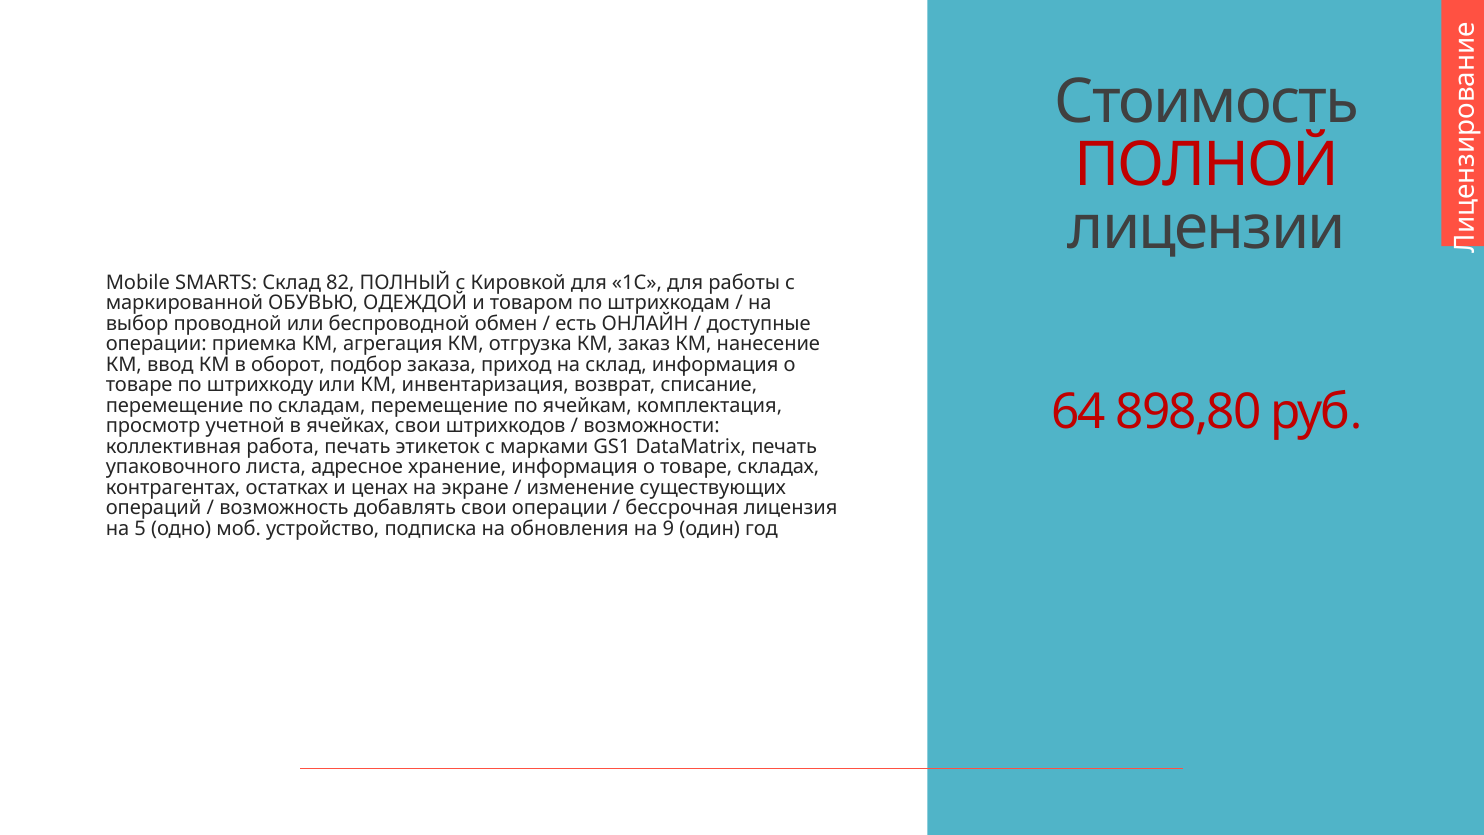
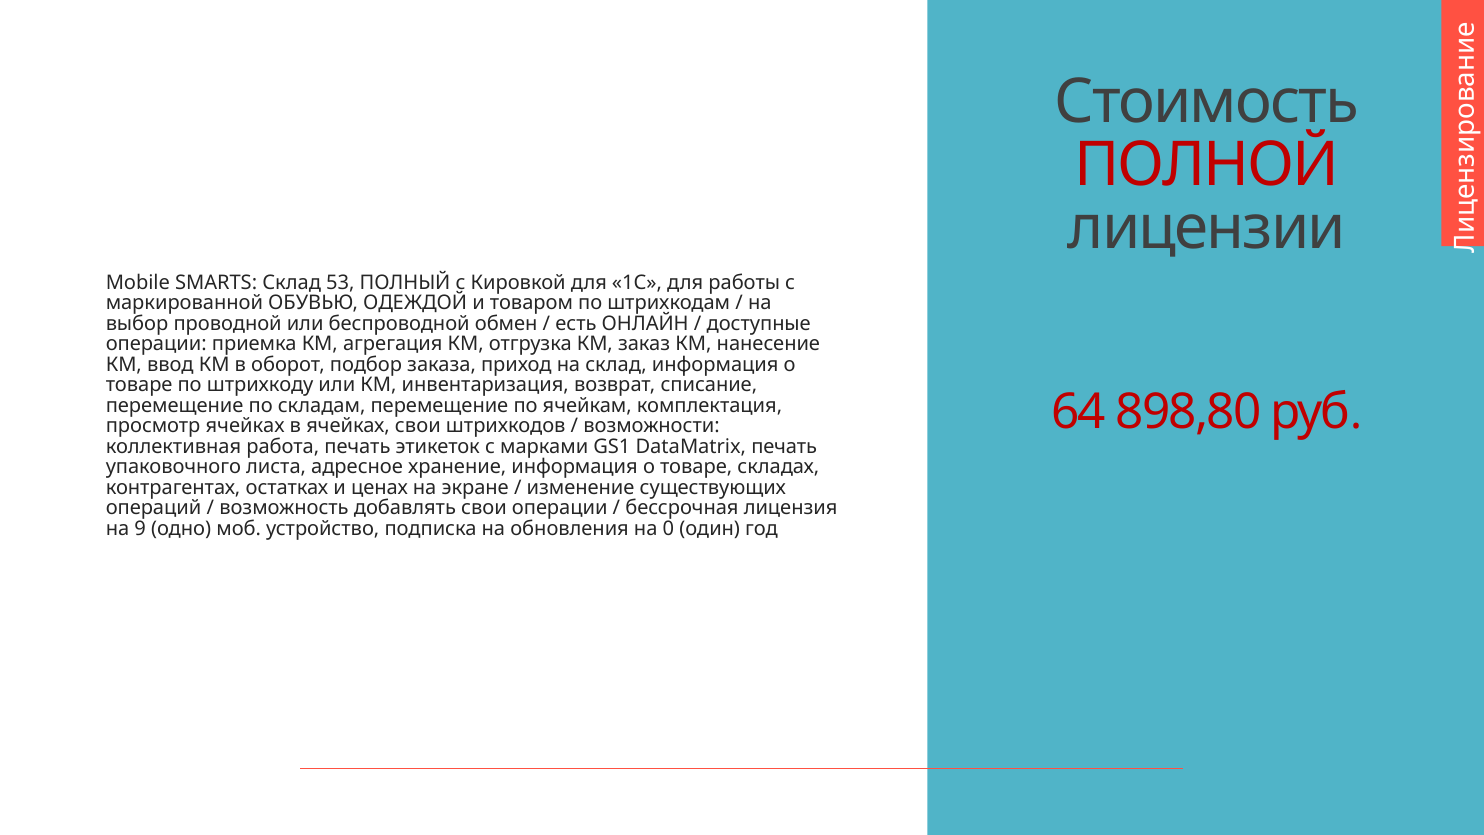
82: 82 -> 53 (340, 283)
просмотр учетной: учетной -> ячейках (245, 426)
5: 5 -> 9 (140, 529)
9: 9 -> 0 (668, 529)
